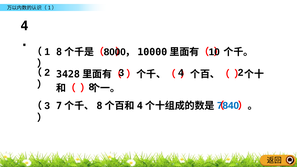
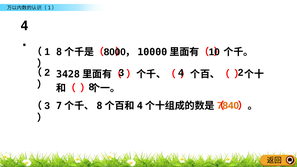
7840 colour: blue -> orange (228, 106)
